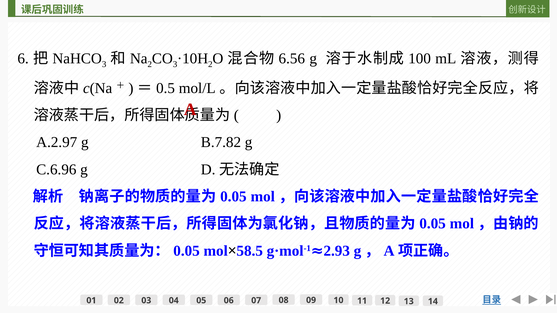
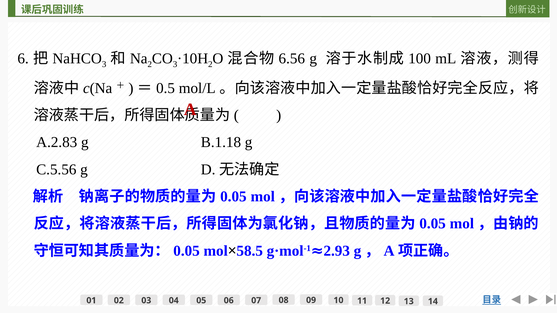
A.2.97: A.2.97 -> A.2.83 (57, 142)
B.7.82: B.7.82 -> B.1.18 (221, 142)
C.6.96: C.6.96 -> C.5.56 (56, 170)
